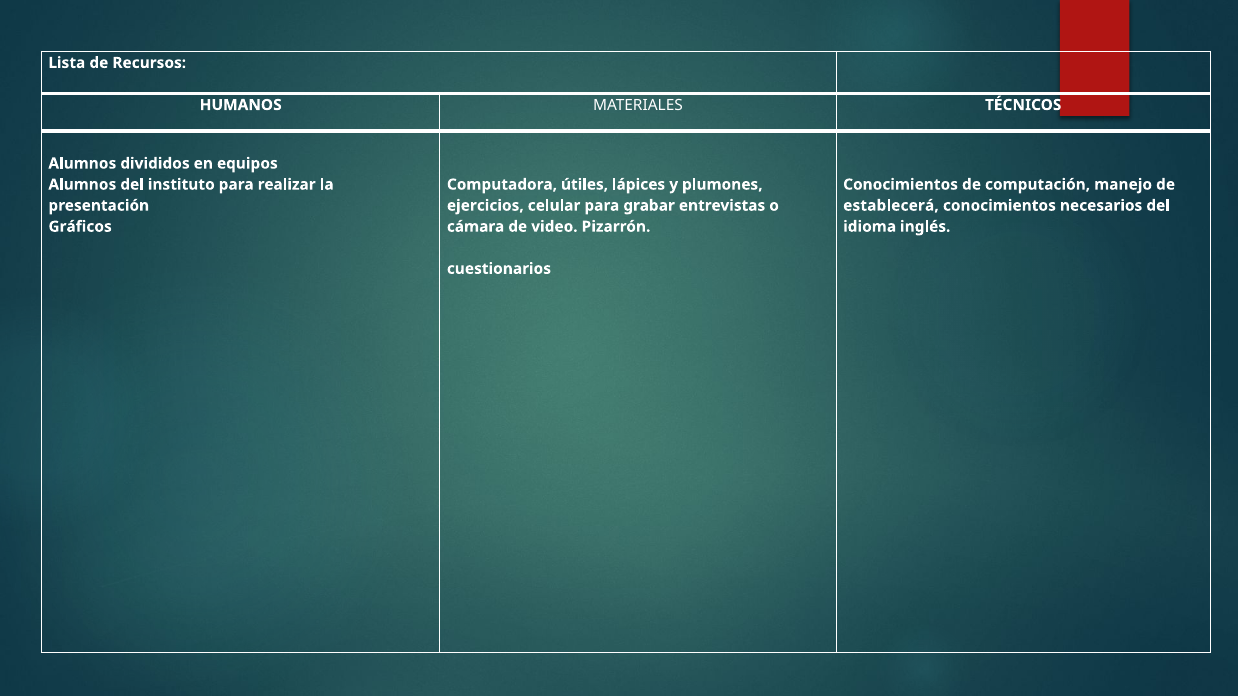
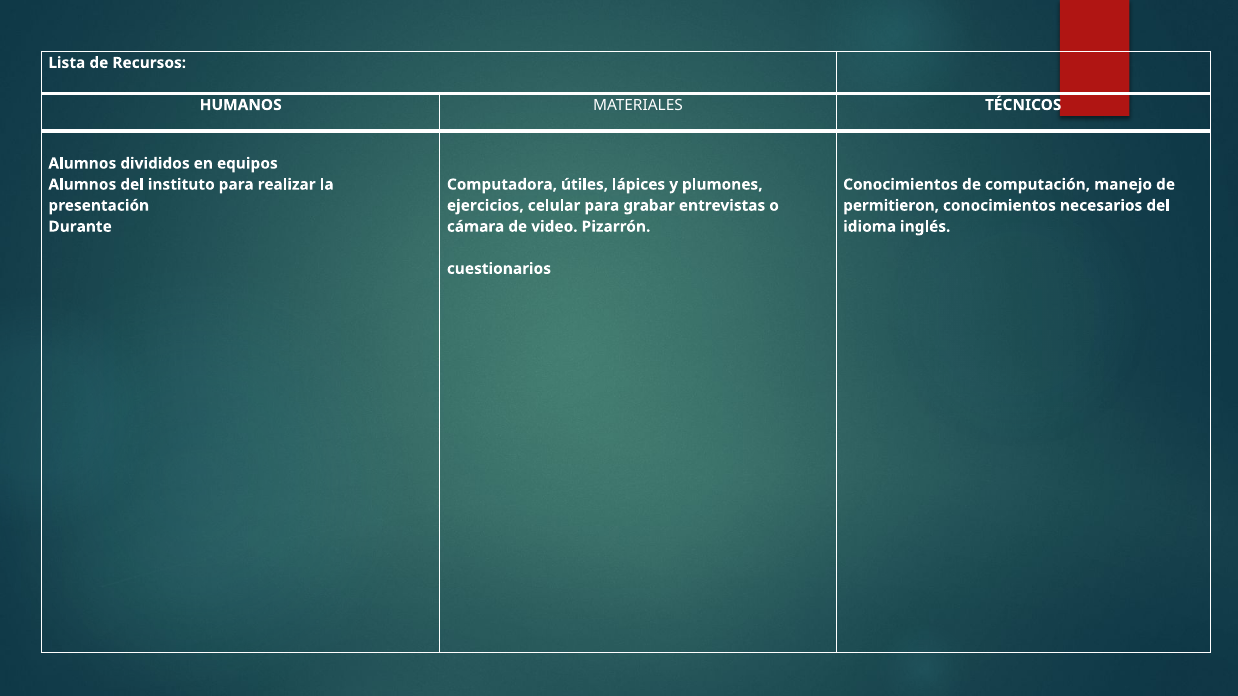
establecerá: establecerá -> permitieron (891, 206)
Gráficos: Gráficos -> Durante (80, 227)
